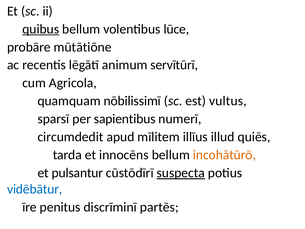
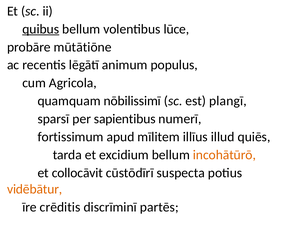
servītūrī: servītūrī -> populus (174, 65)
vultus: vultus -> plangī (228, 101)
circumdedit: circumdedit -> fortissimum (70, 137)
innocēns: innocēns -> excidium (124, 155)
pulsantur: pulsantur -> collocāvit (77, 173)
suspecta underline: present -> none (181, 173)
vidēbātur colour: blue -> orange (35, 189)
penitus: penitus -> crēditis (60, 207)
